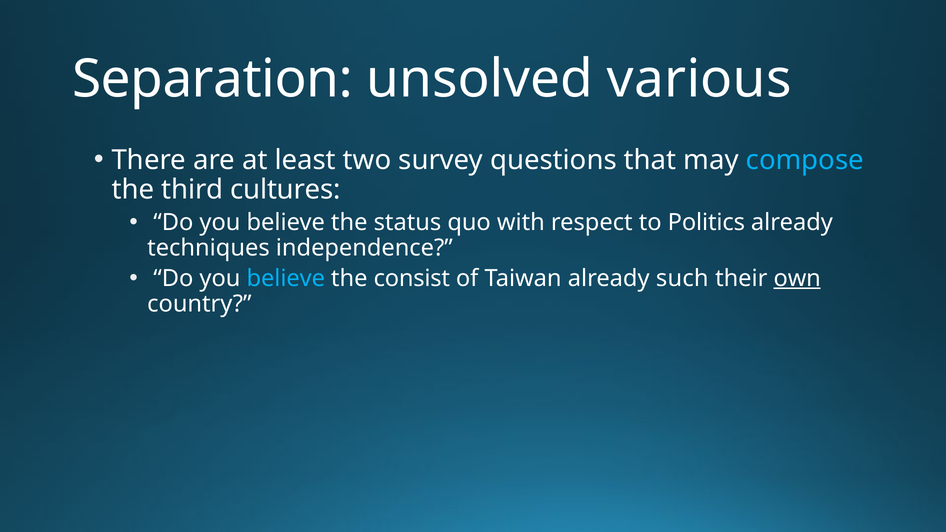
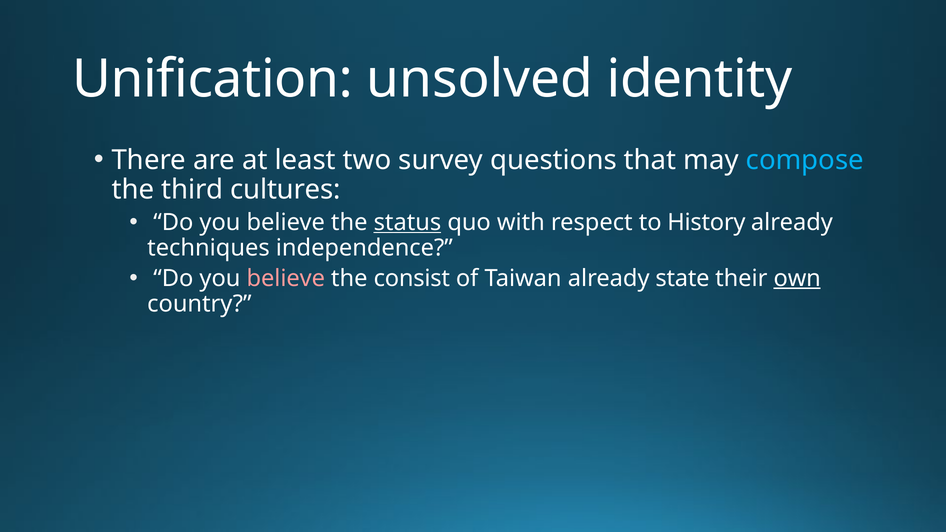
Separation: Separation -> Unification (213, 79)
various: various -> identity (700, 79)
status underline: none -> present (407, 222)
Politics: Politics -> History (706, 222)
believe colour: light blue -> pink (286, 278)
such: such -> state (683, 278)
